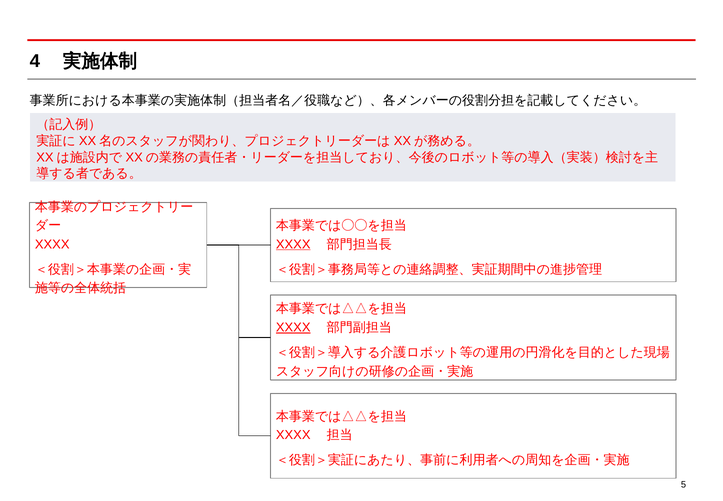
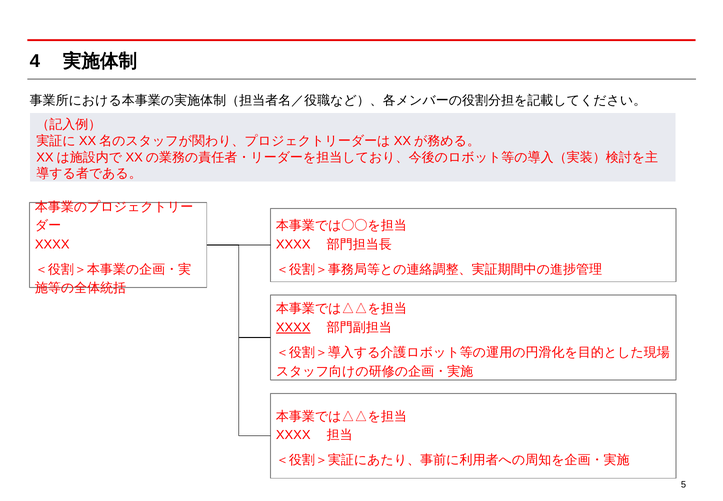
XXXX underline: present -> none (293, 244)
